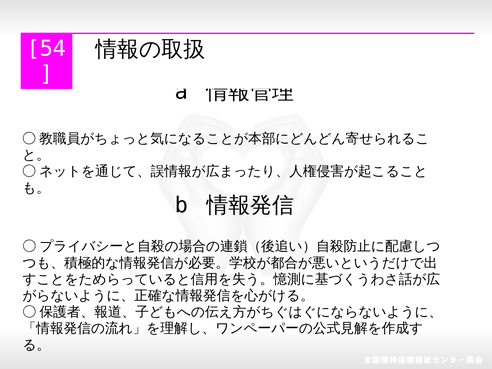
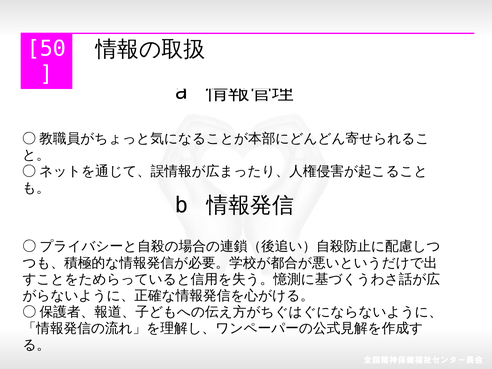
54: 54 -> 50 (46, 48)
